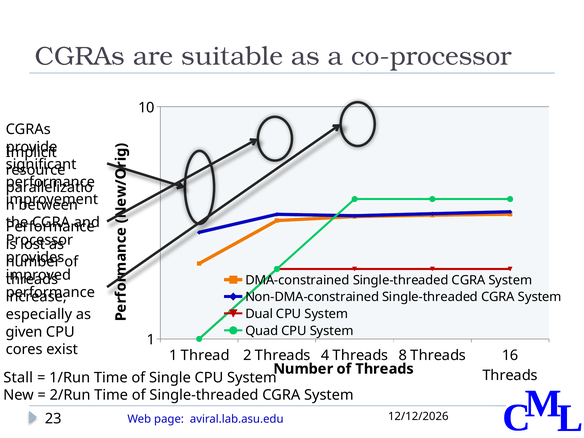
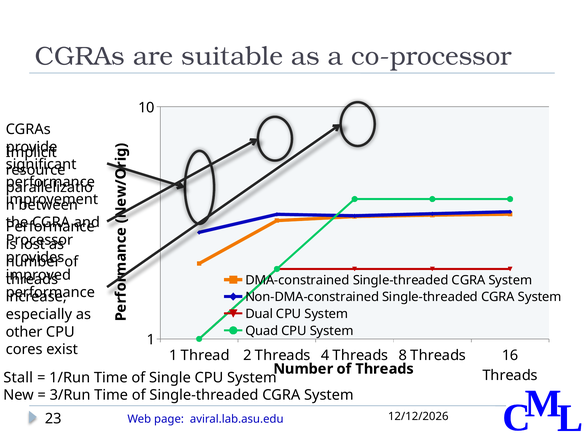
given: given -> other (24, 332)
2/Run: 2/Run -> 3/Run (70, 395)
